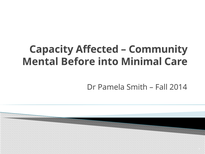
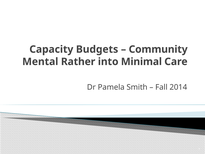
Affected: Affected -> Budgets (97, 49)
Before: Before -> Rather (78, 62)
